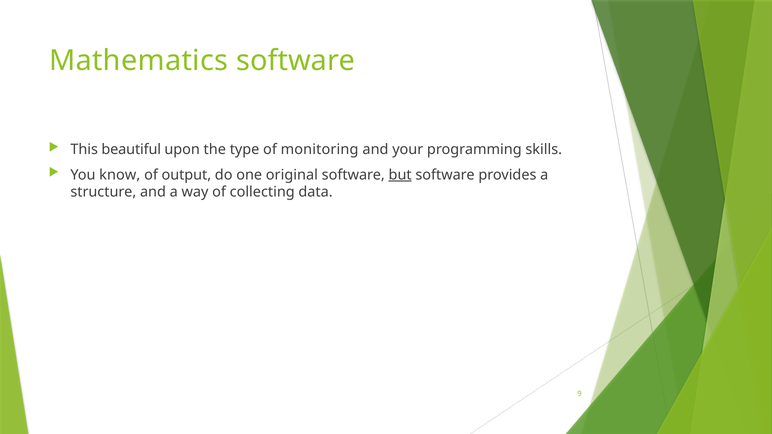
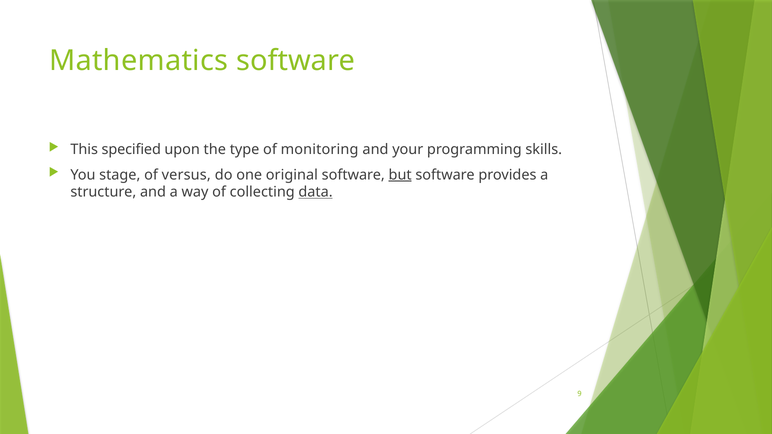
beautiful: beautiful -> specified (131, 149)
know: know -> stage (120, 175)
output: output -> versus (186, 175)
data underline: none -> present (316, 192)
